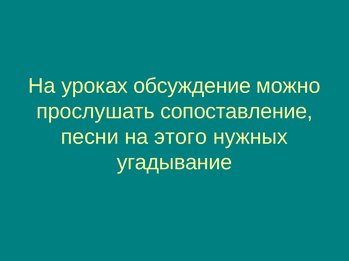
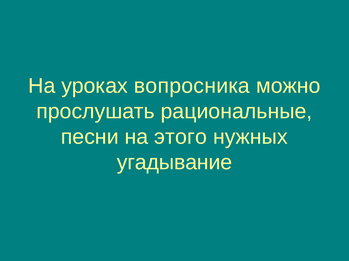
обсуждение: обсуждение -> вопросника (192, 86)
сопоставление: сопоставление -> рациональные (236, 112)
